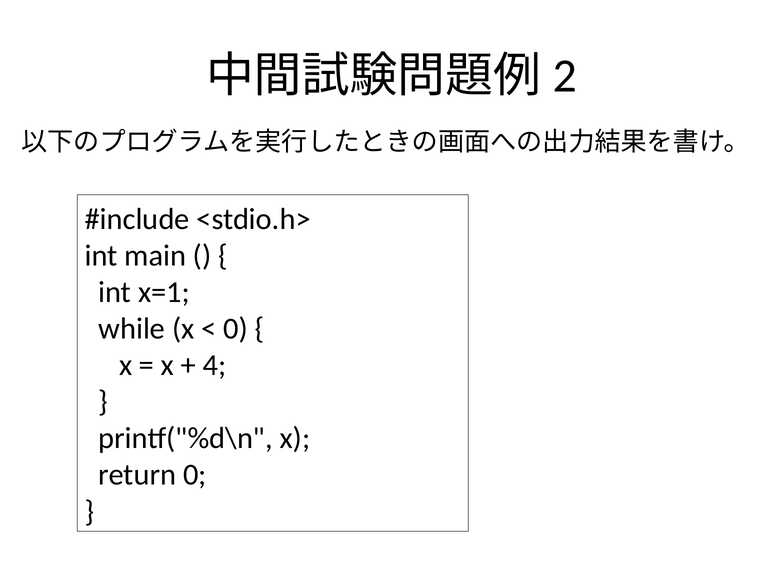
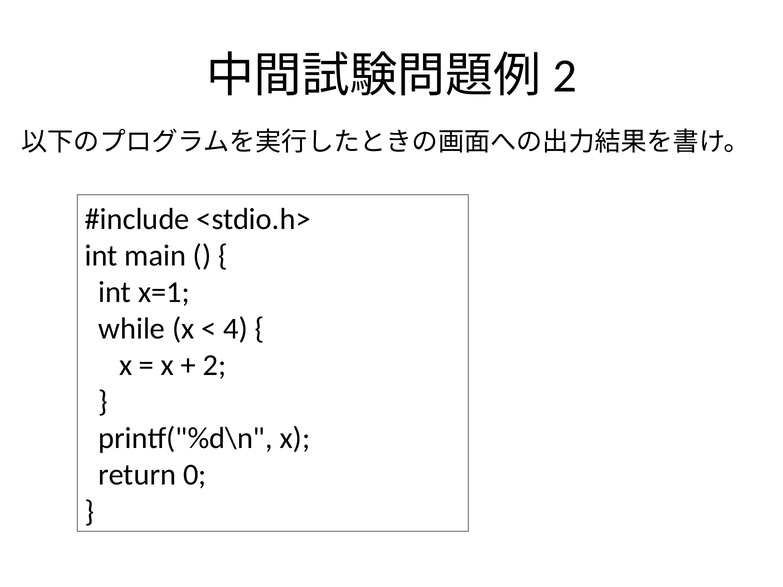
0: 0 -> 4 (236, 329)
4: 4 -> 2 (215, 365)
